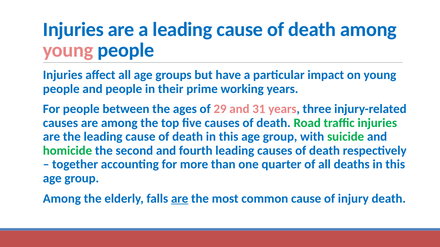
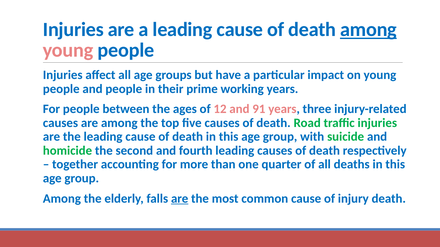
among underline: none -> present (368, 30)
29: 29 -> 12 (220, 109)
31: 31 -> 91 (259, 109)
